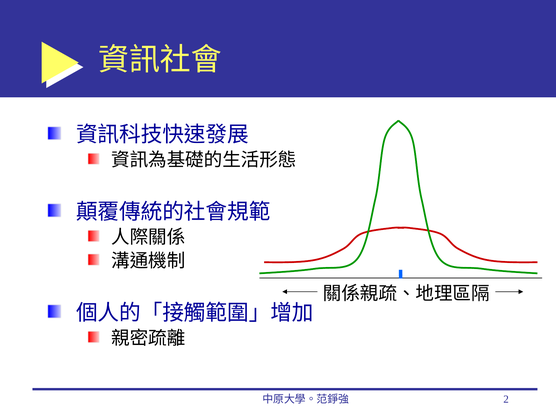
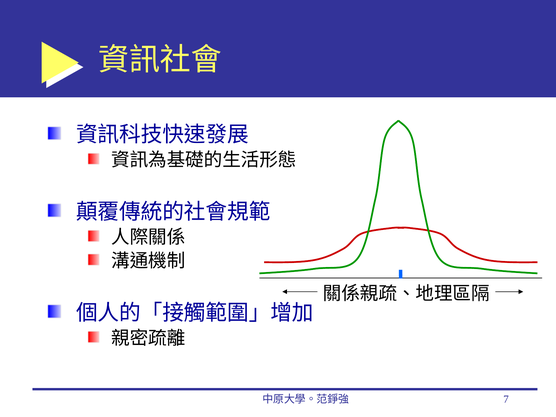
2: 2 -> 7 (506, 399)
